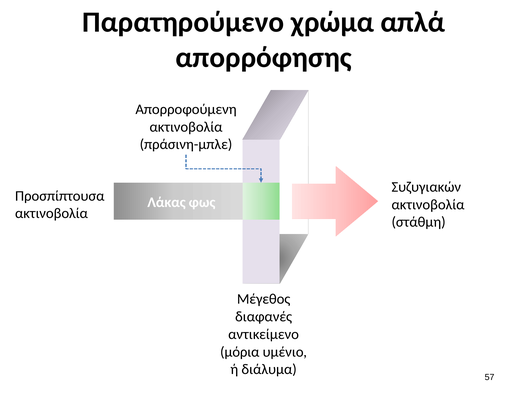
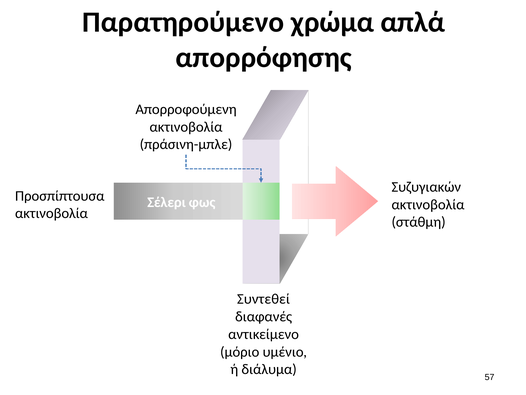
Λάκας: Λάκας -> Σέλερι (167, 202)
Μέγεθος: Μέγεθος -> Συντεθεί (264, 299)
μόρια: μόρια -> μόριο (240, 351)
